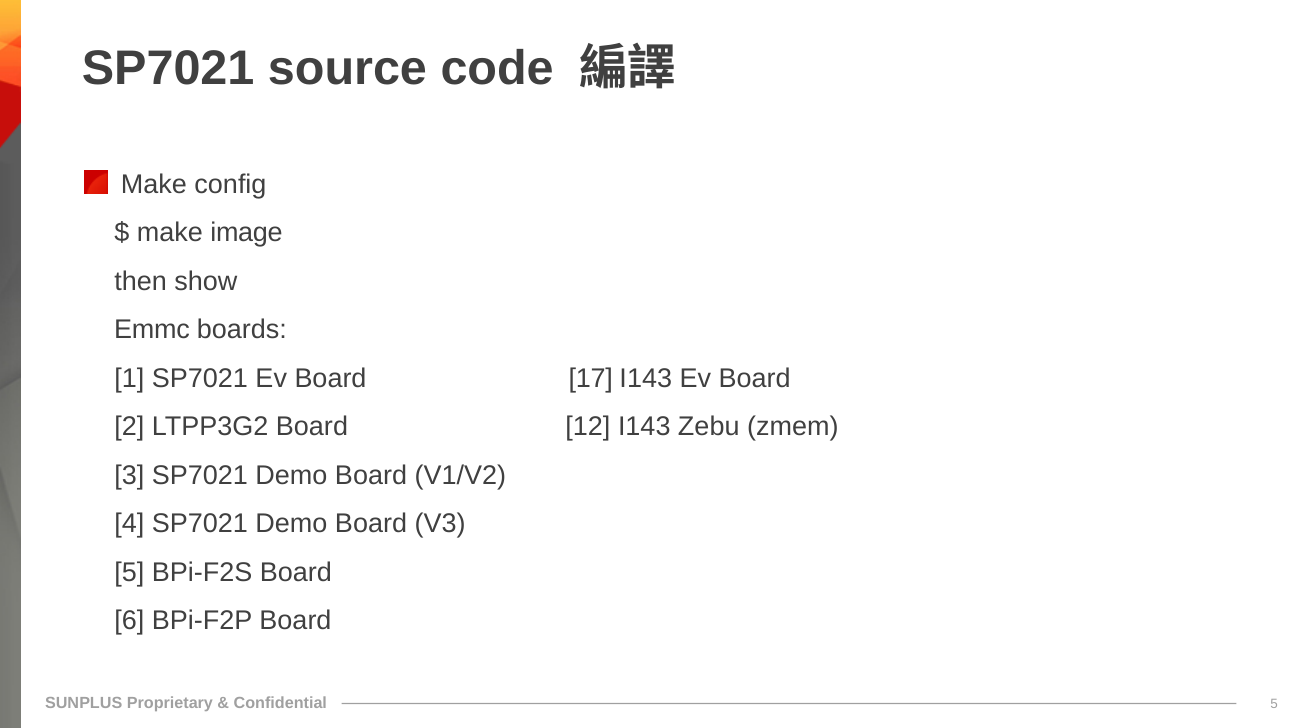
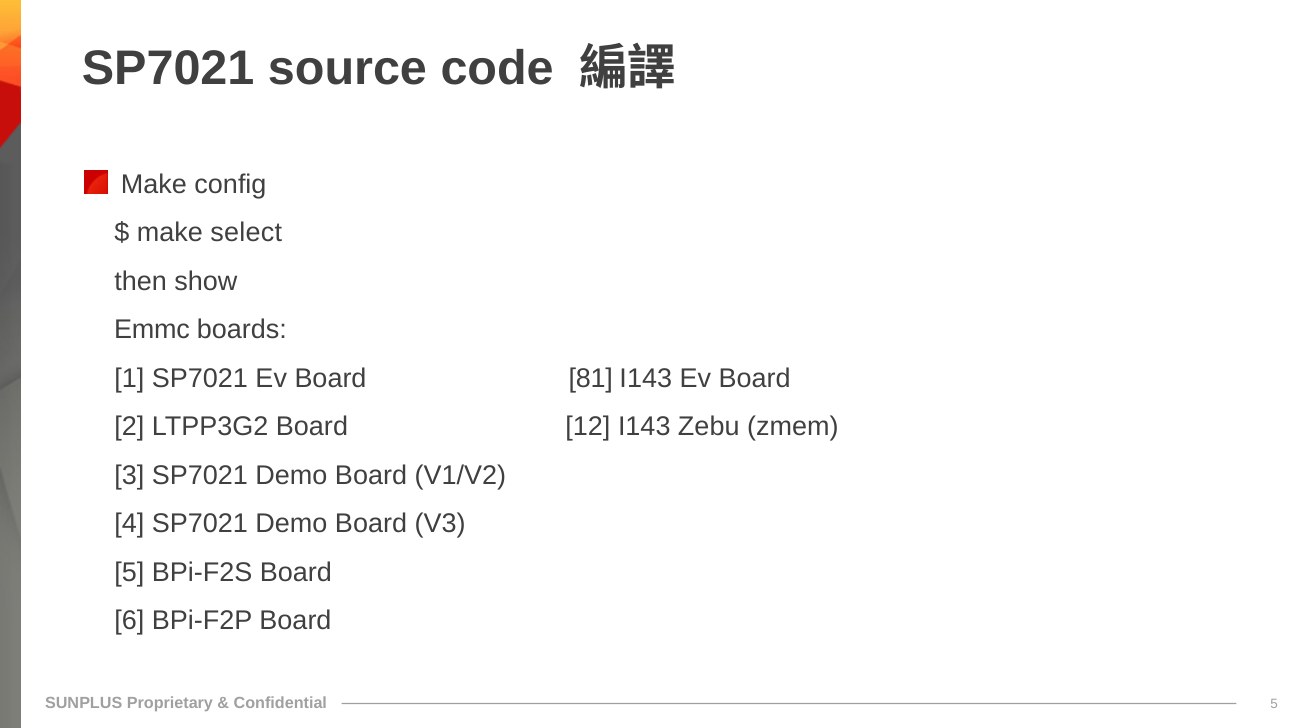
image: image -> select (246, 233)
17: 17 -> 81 (591, 379)
